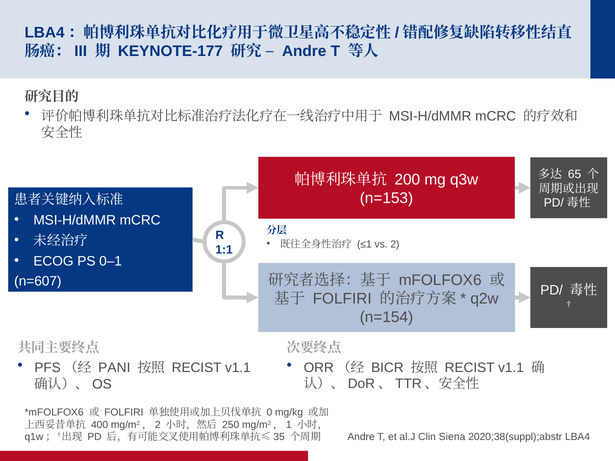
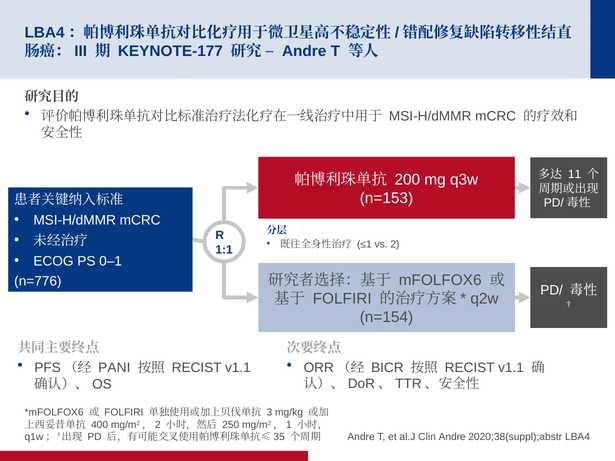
65: 65 -> 11 (575, 174)
n=607: n=607 -> n=776 (38, 282)
0: 0 -> 3 (269, 413)
Clin Siena: Siena -> Andre (452, 437)
